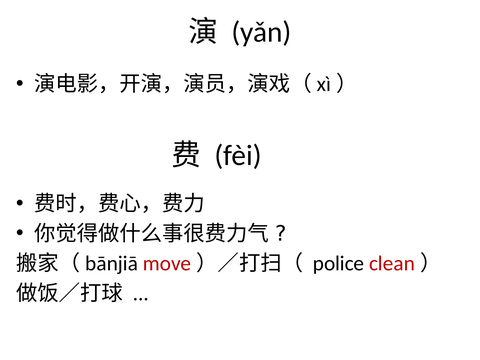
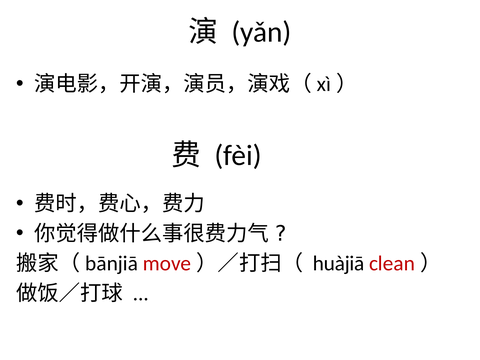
police: police -> huàjiā (339, 264)
